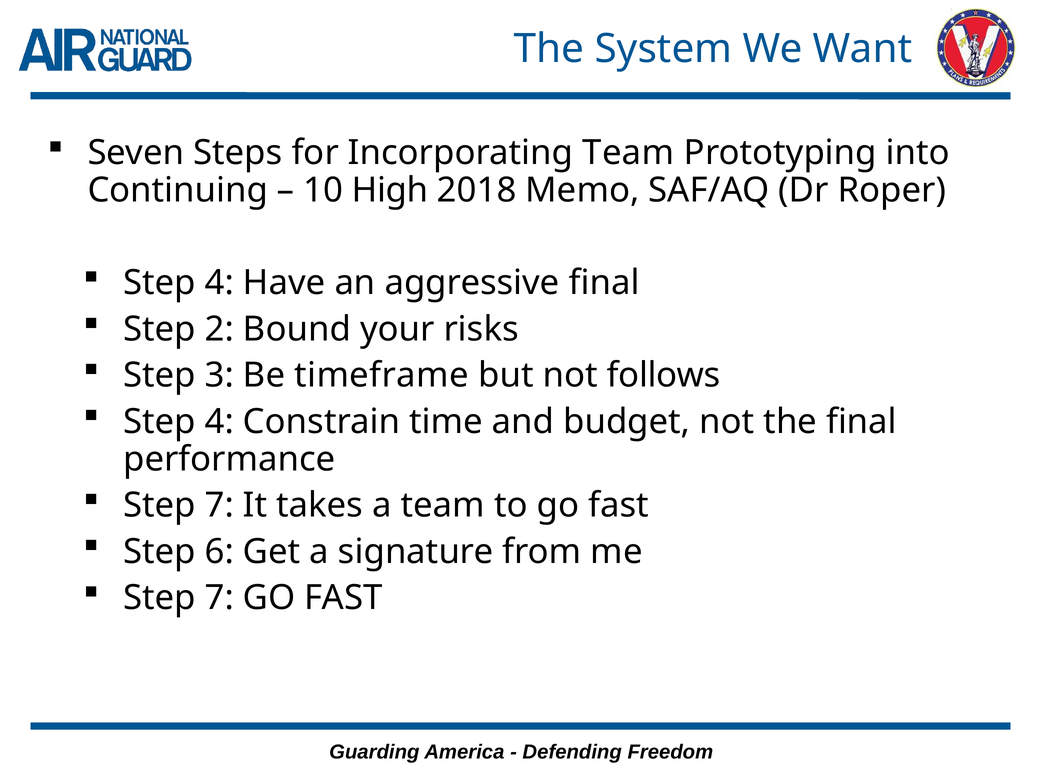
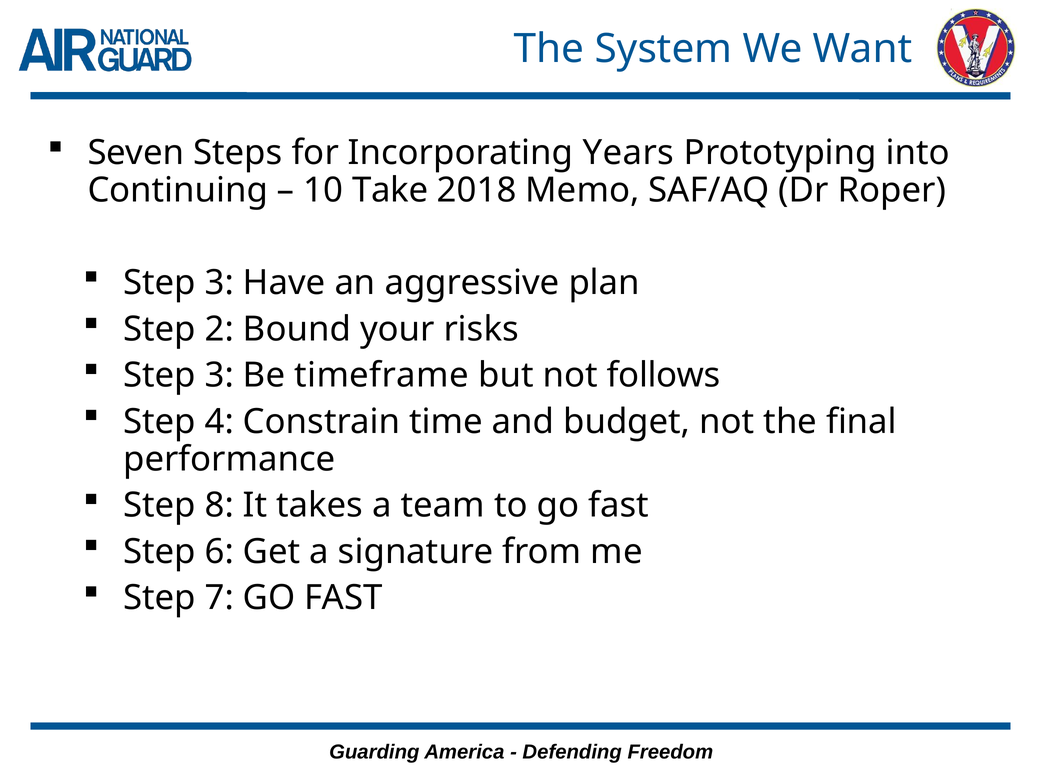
Incorporating Team: Team -> Years (628, 153)
High: High -> Take (390, 191)
4: 4 -> 3 (219, 283)
aggressive final: final -> plan (604, 283)
7: 7 -> 8 (219, 506)
